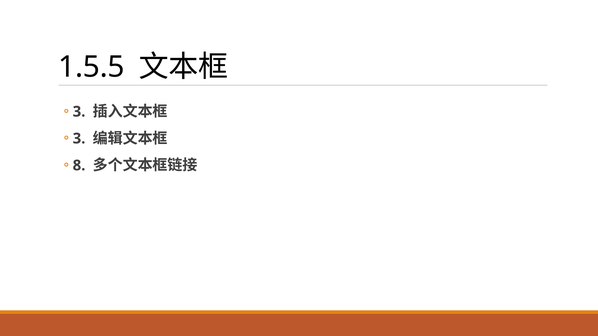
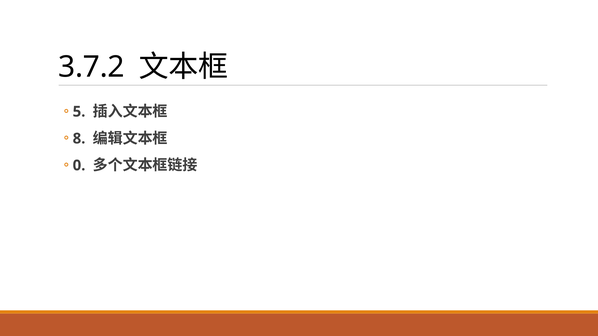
1.5.5: 1.5.5 -> 3.7.2 (91, 67)
3: 3 -> 5 (79, 112)
3: 3 -> 8 (79, 139)
8: 8 -> 0 (79, 166)
